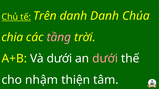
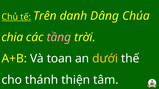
danh Danh: Danh -> Dâng (105, 16)
Và dưới: dưới -> toan (59, 59)
dưới colour: pink -> yellow (105, 59)
nhậm: nhậm -> thánh (42, 80)
